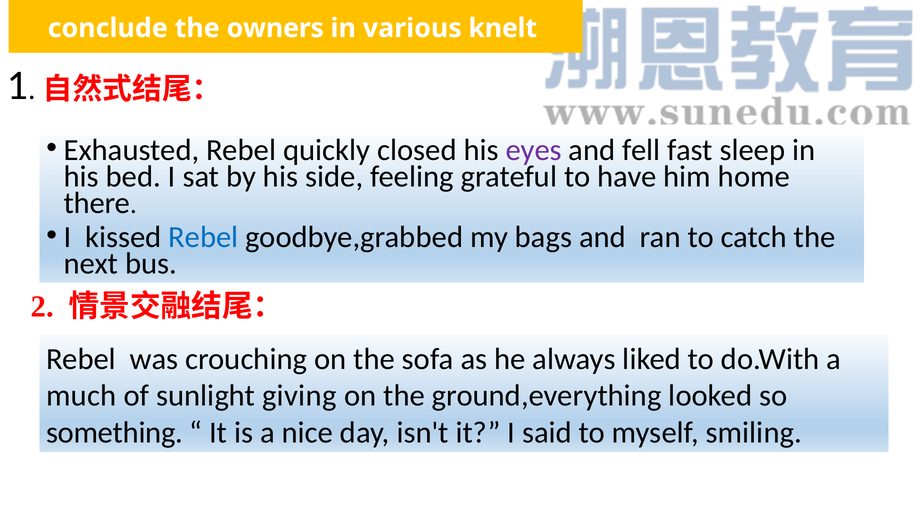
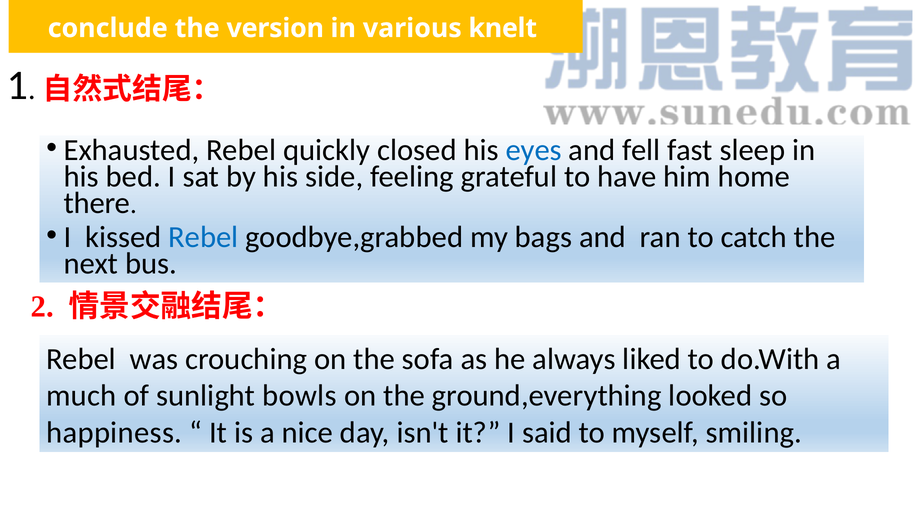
owners: owners -> version (275, 28)
eyes colour: purple -> blue (534, 150)
giving: giving -> bowls (299, 396)
something: something -> happiness (114, 433)
